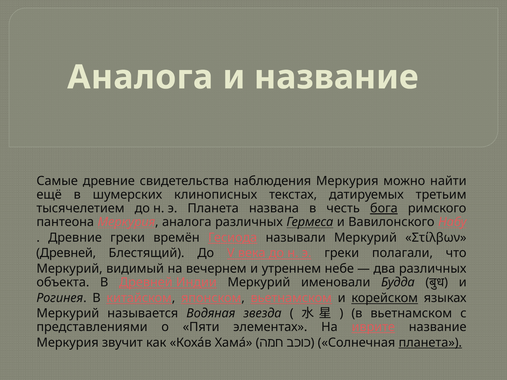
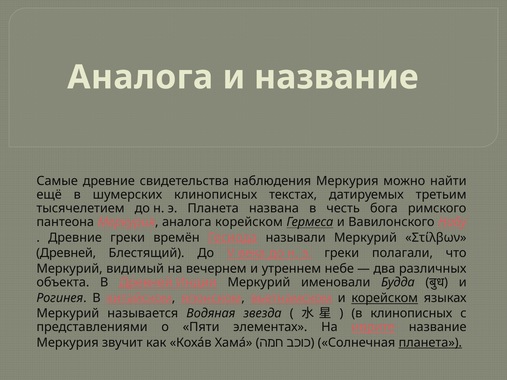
бога underline: present -> none (384, 209)
аналога различных: различных -> корейском (249, 222)
в вьетнамском: вьетнамском -> клинописных (411, 314)
